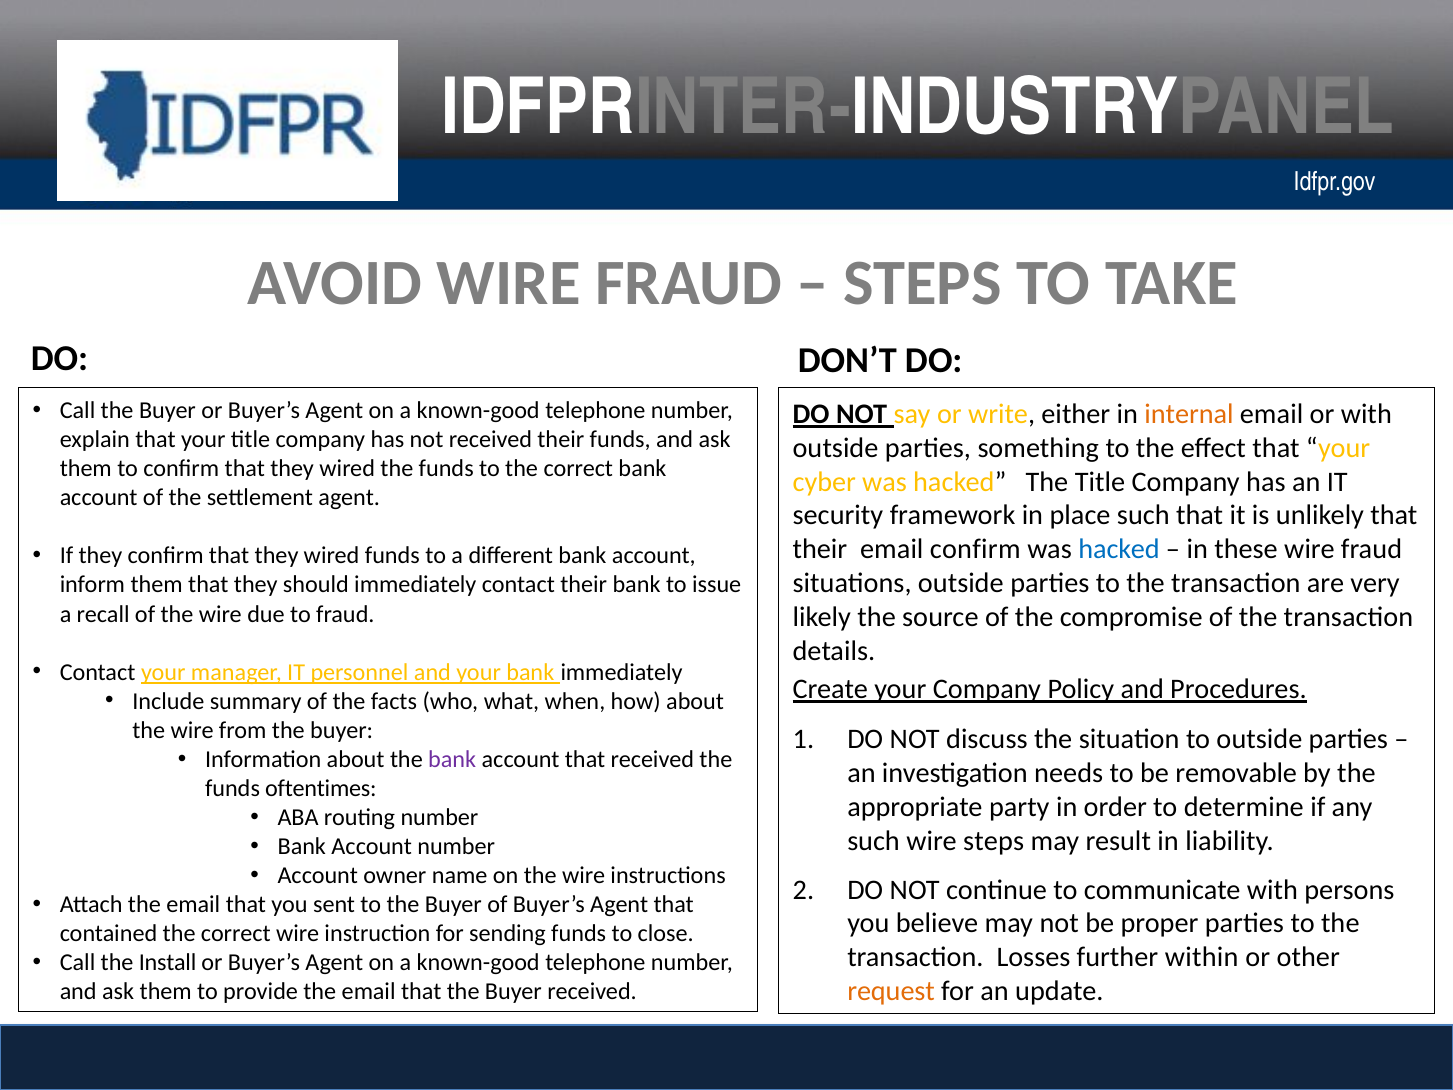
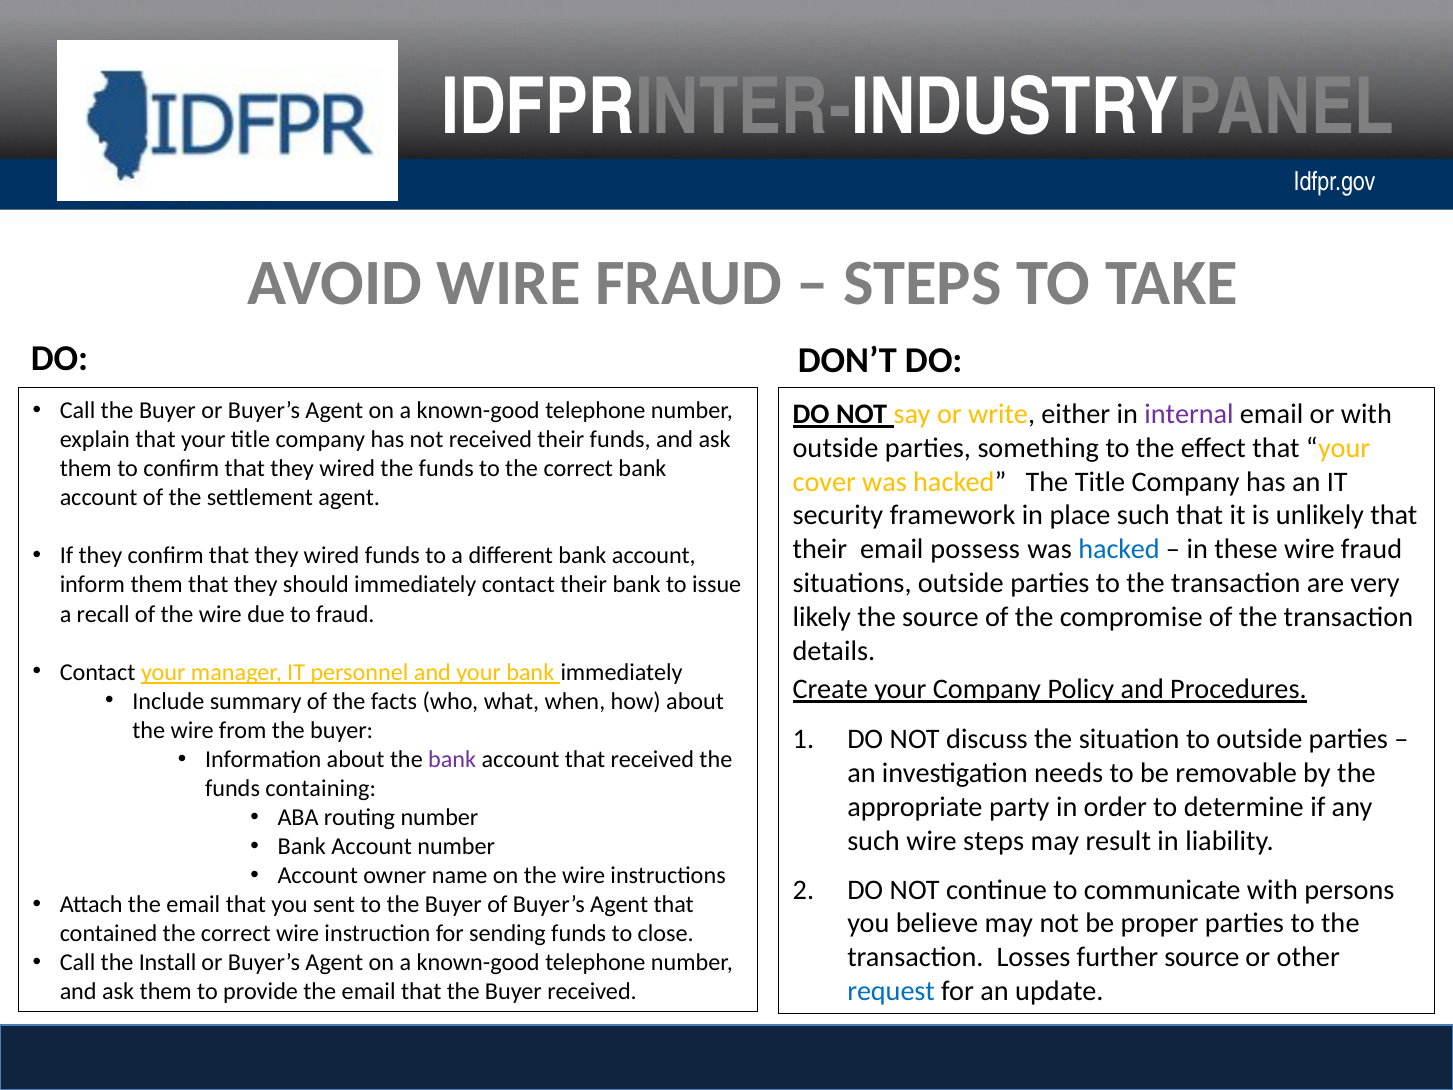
internal colour: orange -> purple (1189, 414)
cyber: cyber -> cover (824, 482)
email confirm: confirm -> possess (975, 549)
oftentimes: oftentimes -> containing (321, 788)
further within: within -> source (1202, 957)
request colour: orange -> blue (891, 991)
